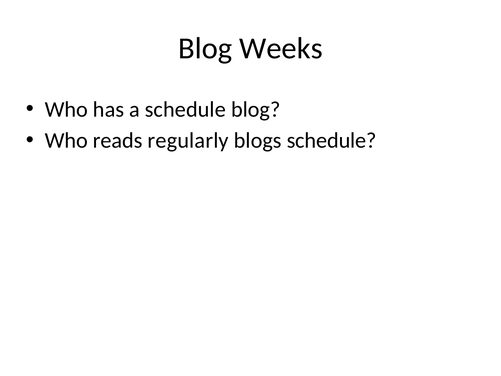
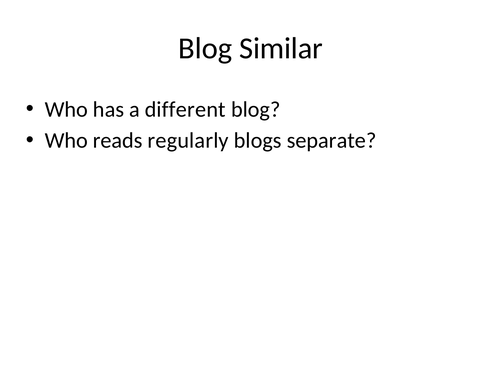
Weeks: Weeks -> Similar (281, 48)
a schedule: schedule -> different (185, 109)
blogs schedule: schedule -> separate (332, 140)
